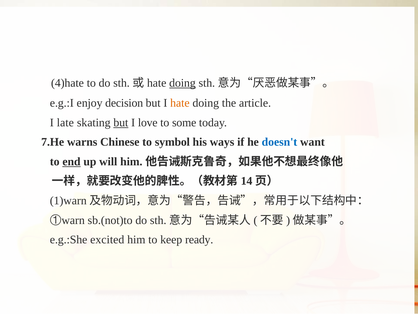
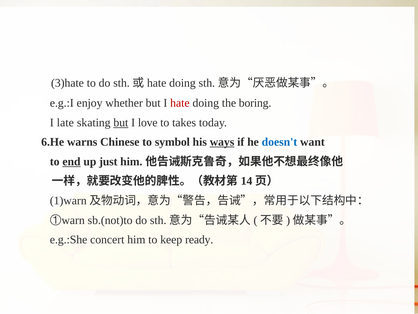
4)hate: 4)hate -> 3)hate (67, 83)
doing underline: present -> none (182, 83)
decision: decision -> whether (124, 103)
hate colour: orange -> red (180, 103)
article: article -> boring (255, 103)
some: some -> takes (184, 122)
7.He: 7.He -> 6.He (53, 142)
ways underline: none -> present (222, 142)
will: will -> just (108, 161)
excited: excited -> concert (107, 239)
